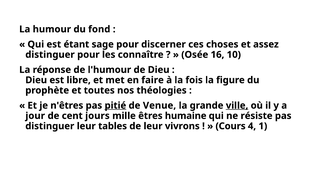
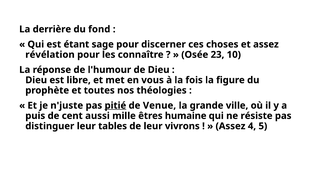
humour: humour -> derrière (52, 29)
distinguer: distinguer -> révélation (50, 55)
16: 16 -> 23 (217, 55)
faire: faire -> vous (153, 80)
n'êtres: n'êtres -> n'juste (67, 105)
ville underline: present -> none (237, 105)
jour: jour -> puis (35, 116)
jours: jours -> aussi (97, 116)
Cours: Cours -> Assez (231, 126)
1: 1 -> 5 (263, 126)
